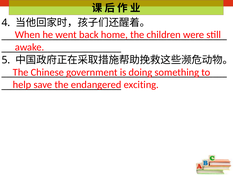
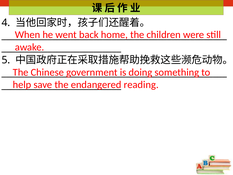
exciting: exciting -> reading (141, 85)
